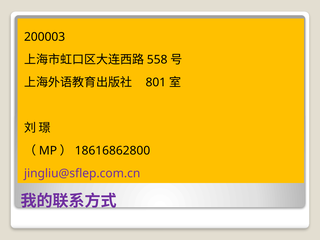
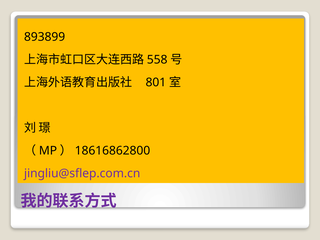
200003: 200003 -> 893899 (45, 37)
